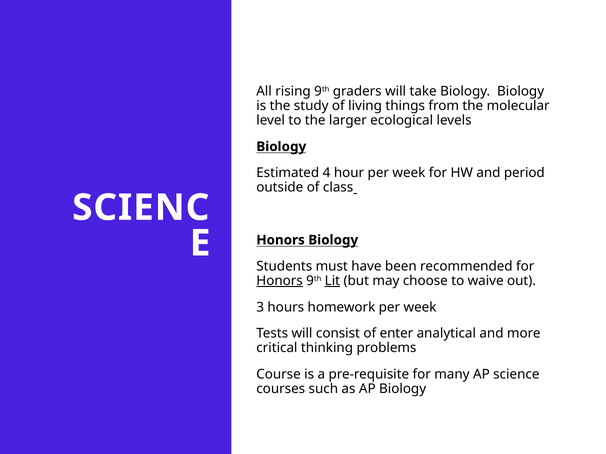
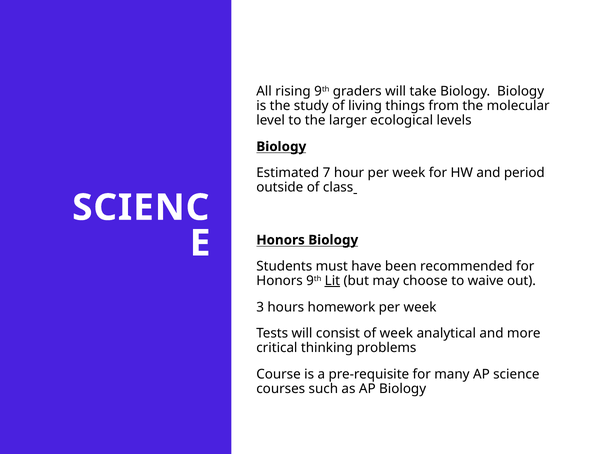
4: 4 -> 7 (327, 173)
Honors underline: present -> none (280, 281)
of enter: enter -> week (396, 334)
